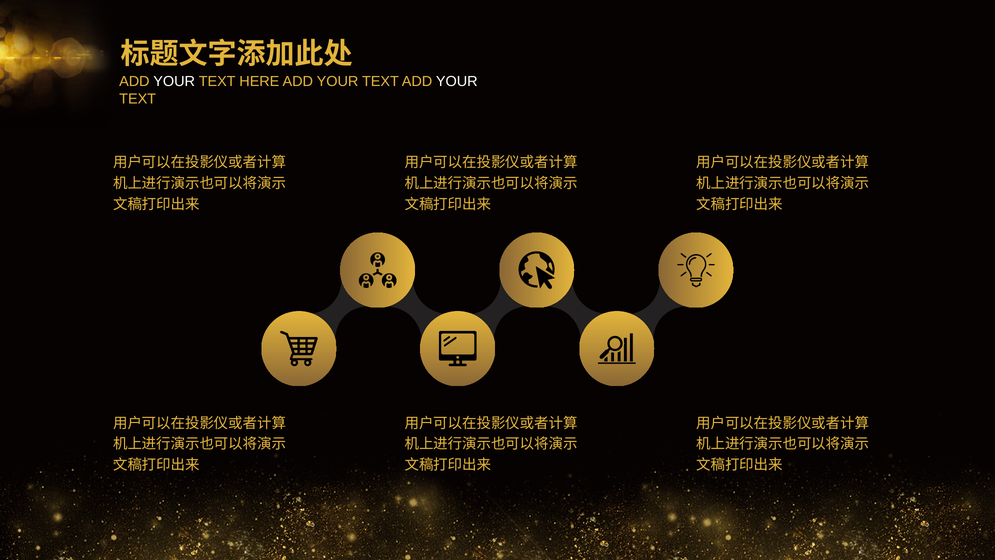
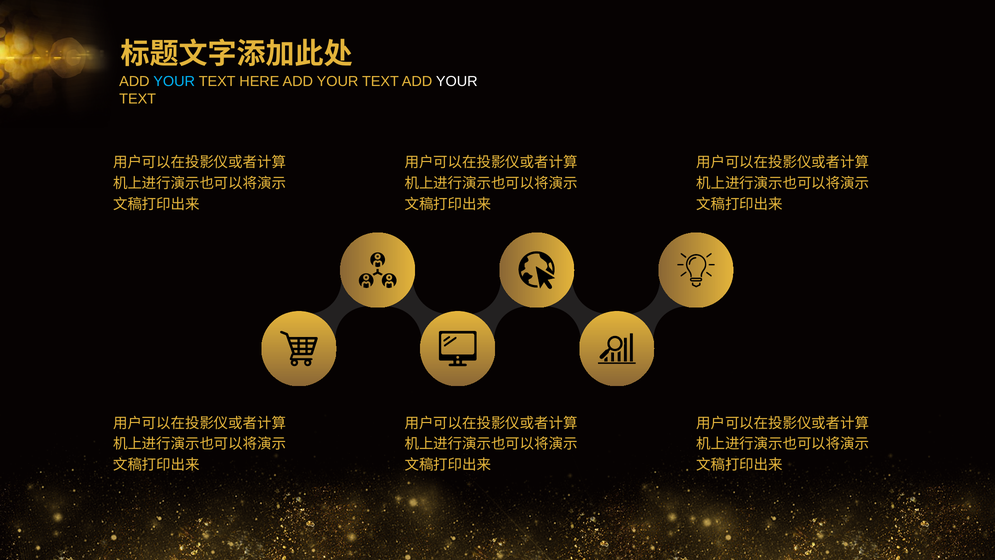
YOUR colour: white -> light blue (174, 81)
